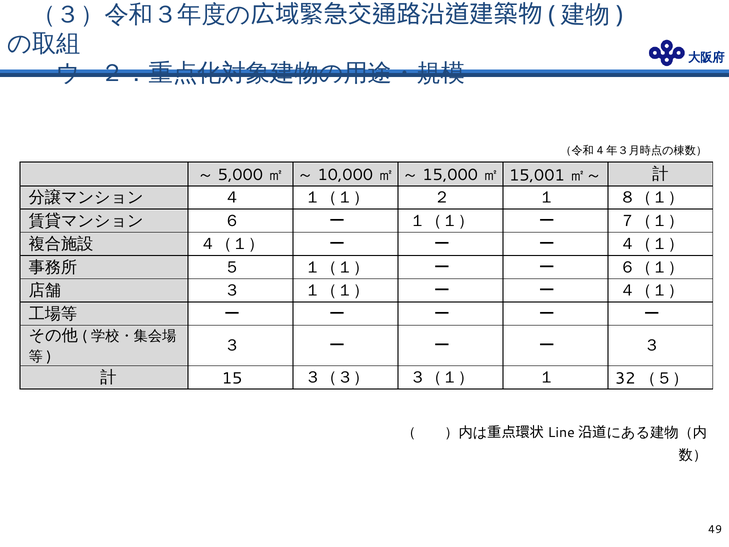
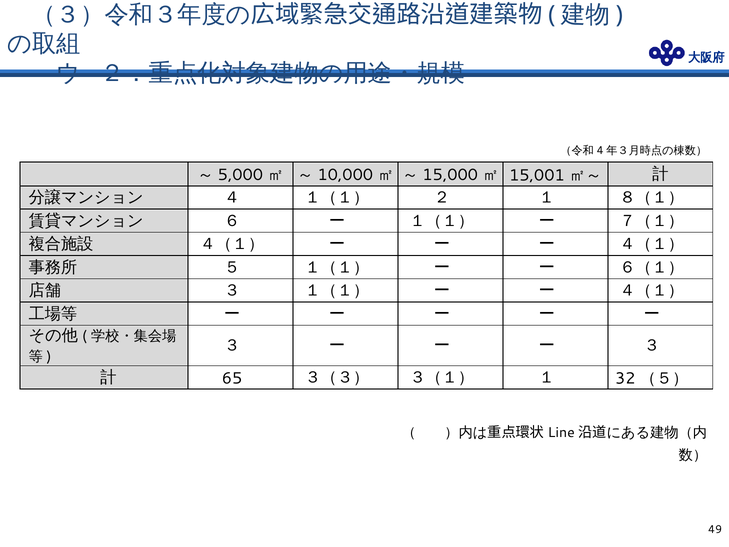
15: 15 -> 65 (232, 378)
